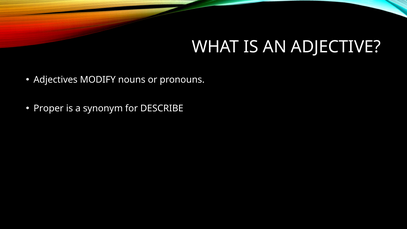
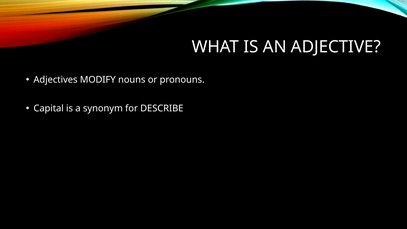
Proper: Proper -> Capital (49, 108)
